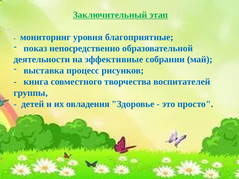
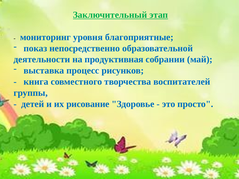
эффективные: эффективные -> продуктивная (114, 60)
овладения: овладения -> рисование (88, 104)
